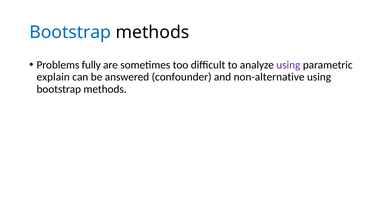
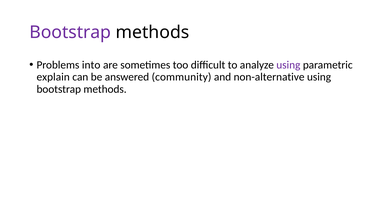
Bootstrap colour: blue -> purple (70, 32)
fully: fully -> into (91, 65)
confounder: confounder -> community (181, 77)
